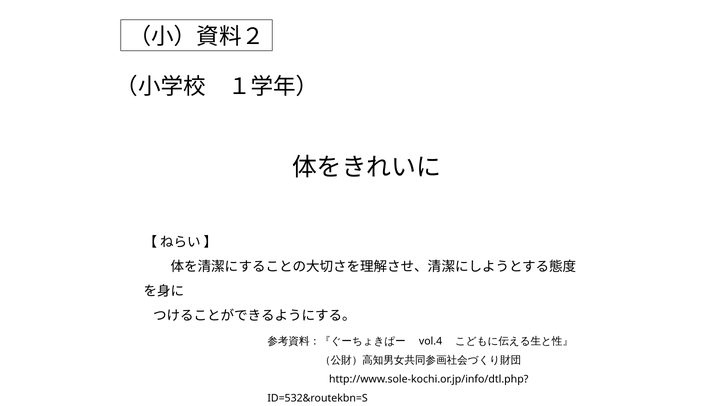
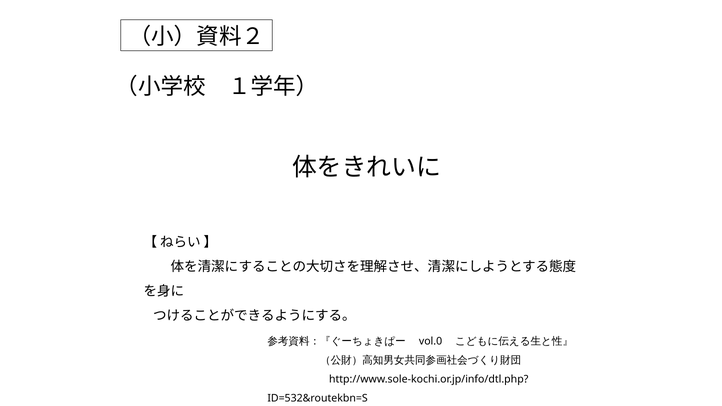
vol.4: vol.4 -> vol.0 (431, 342)
